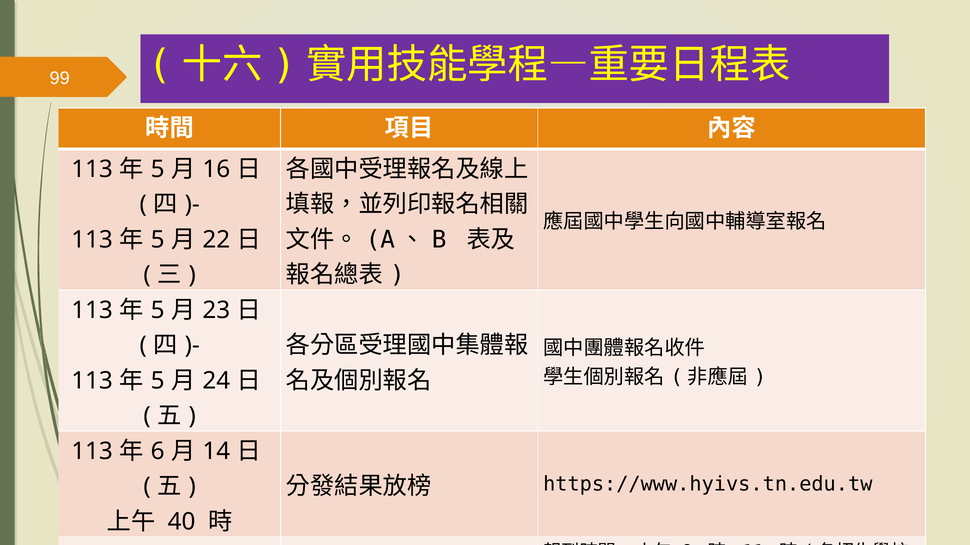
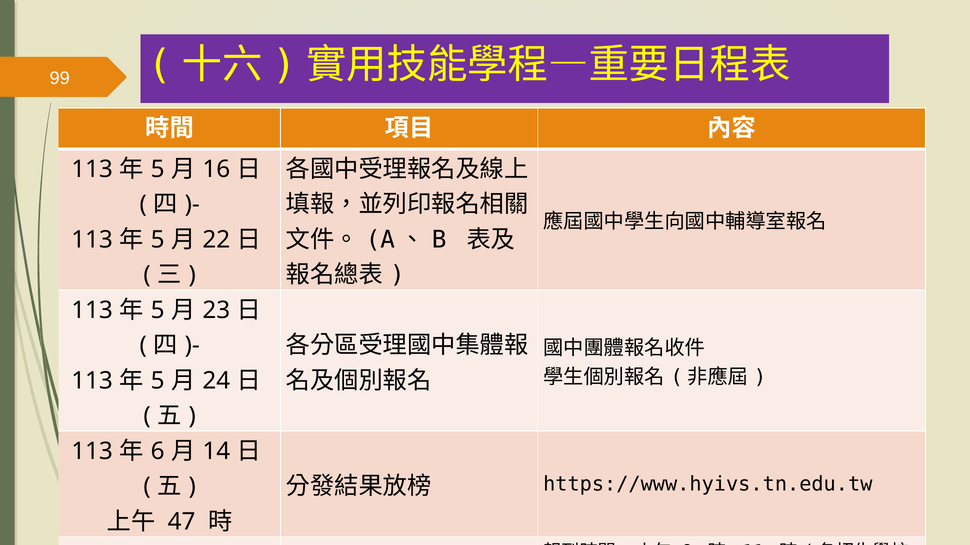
40: 40 -> 47 (182, 522)
